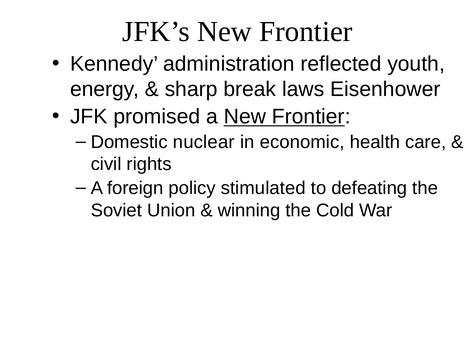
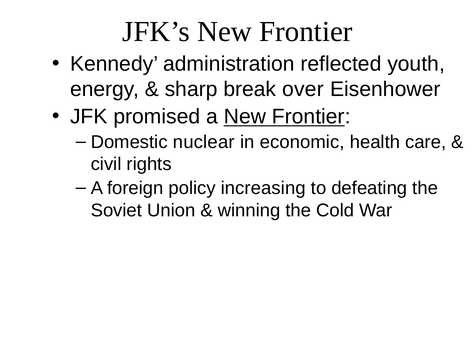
laws: laws -> over (303, 89)
stimulated: stimulated -> increasing (263, 188)
